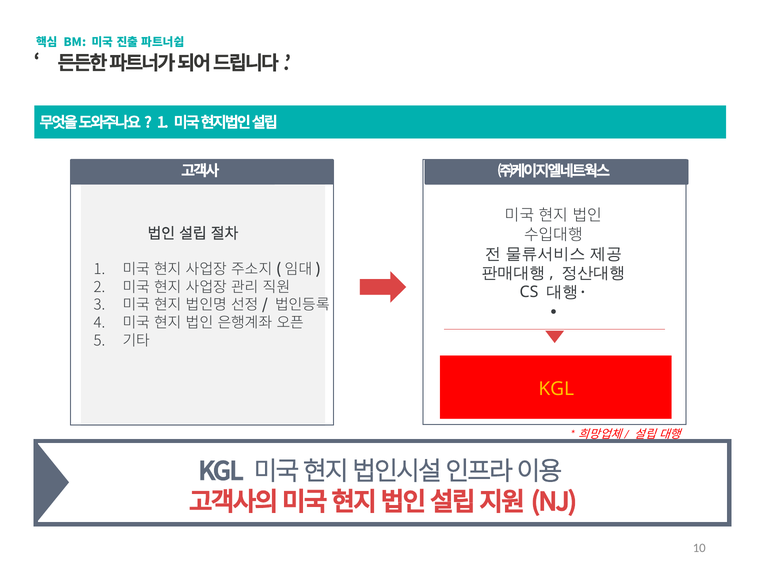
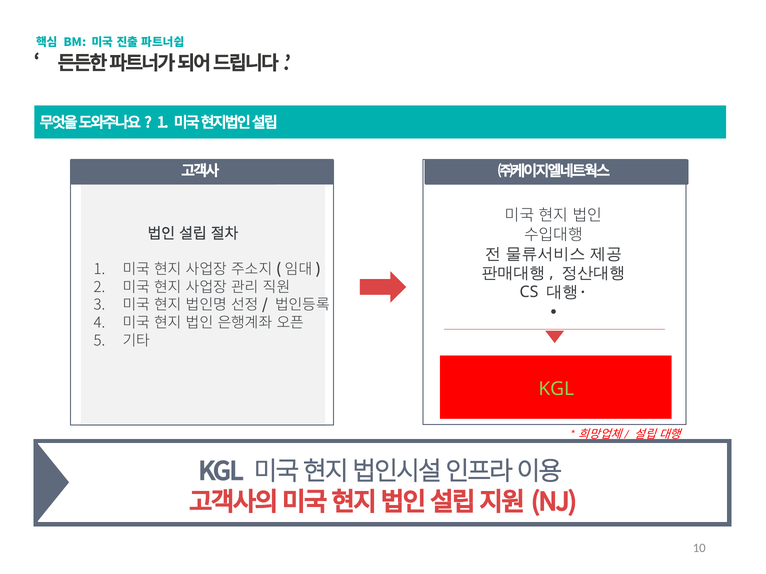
KGL colour: yellow -> light green (556, 389)
